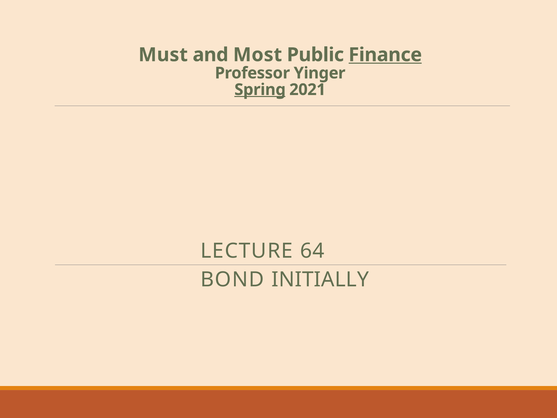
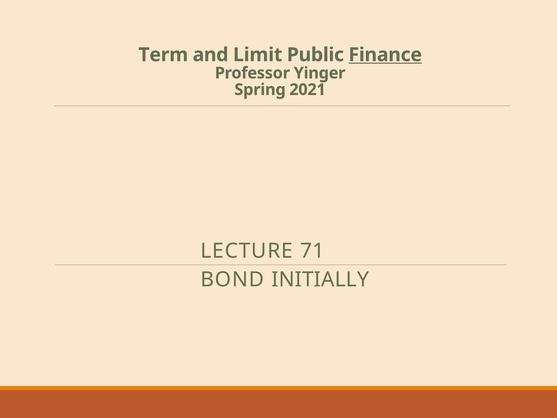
Must: Must -> Term (163, 55)
Most: Most -> Limit (258, 55)
Spring underline: present -> none (260, 90)
64: 64 -> 71 (312, 251)
